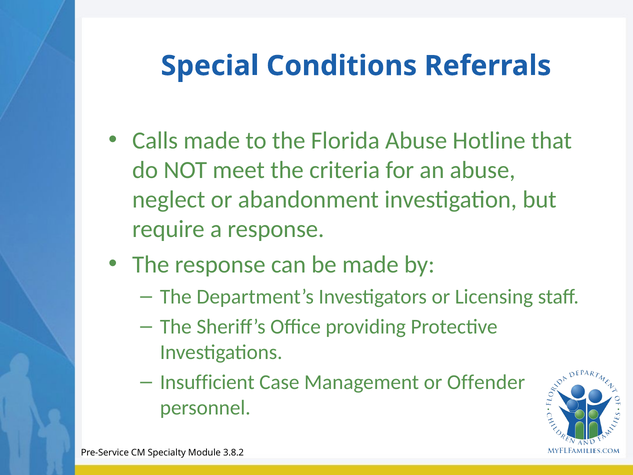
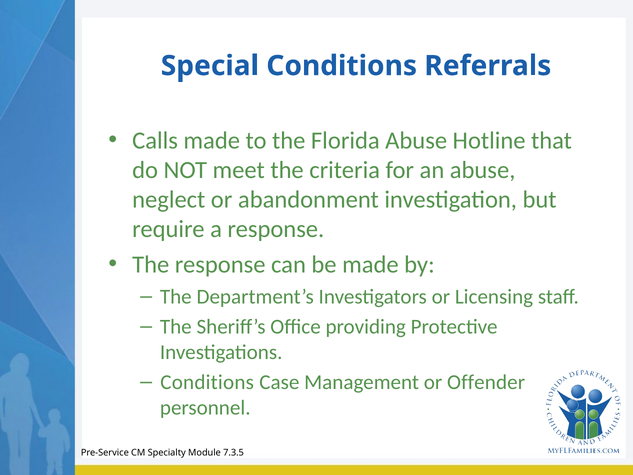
Insufficient: Insufficient -> Conditions (207, 382)
3.8.2: 3.8.2 -> 7.3.5 (234, 452)
